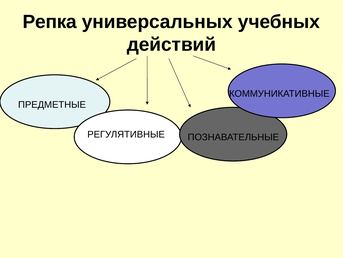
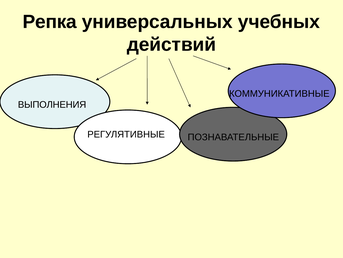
ПРЕДМЕТНЫЕ: ПРЕДМЕТНЫЕ -> ВЫПОЛНЕНИЯ (52, 104)
